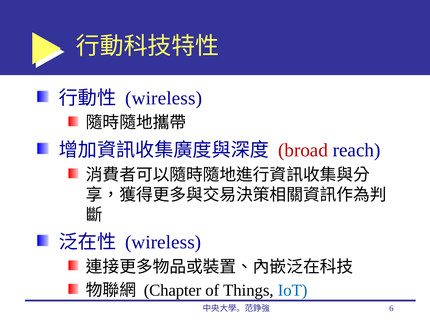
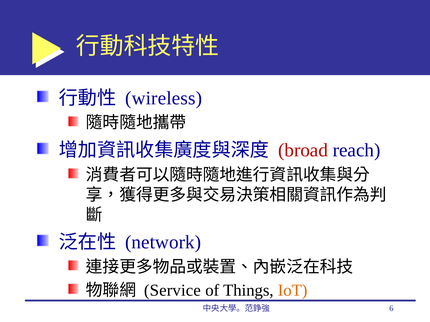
wireless: wireless -> network (163, 243)
Chapter: Chapter -> Service (172, 291)
IoT colour: blue -> orange (293, 291)
